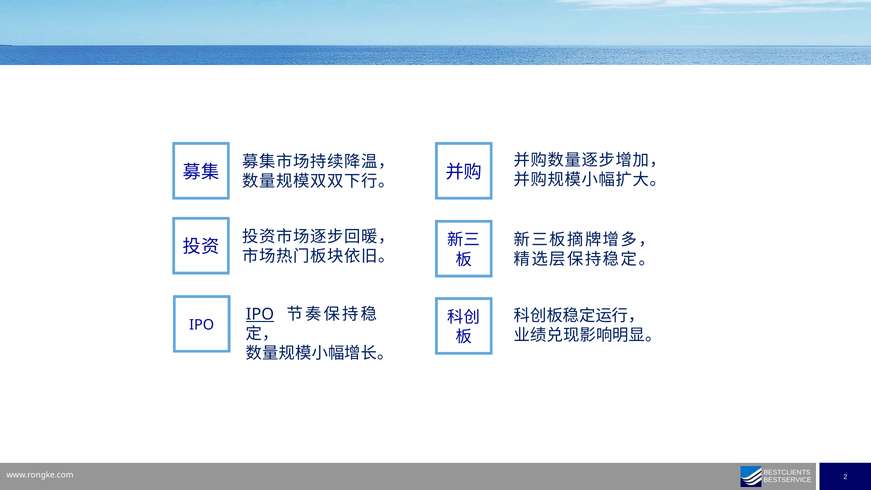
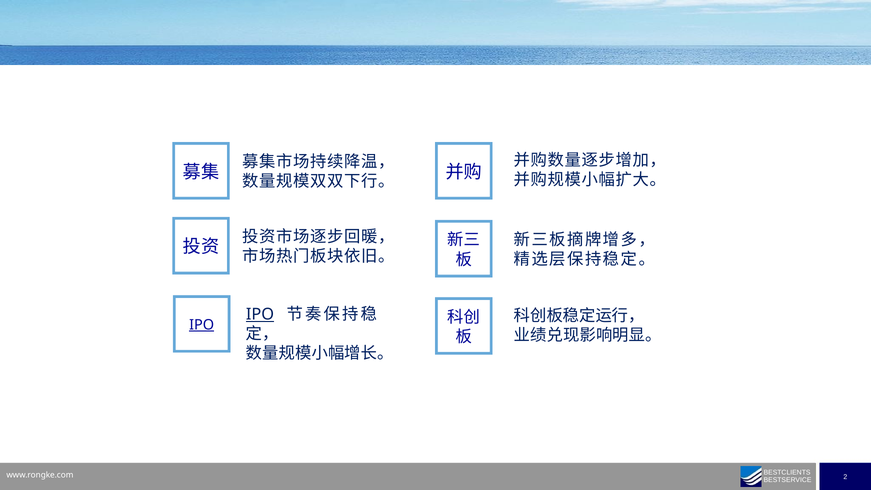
IPO underline: none -> present (202, 325)
